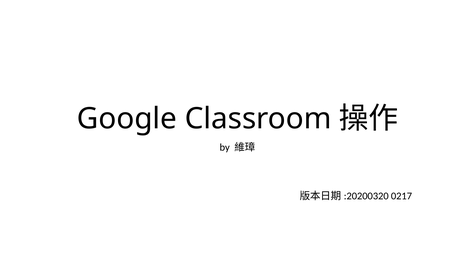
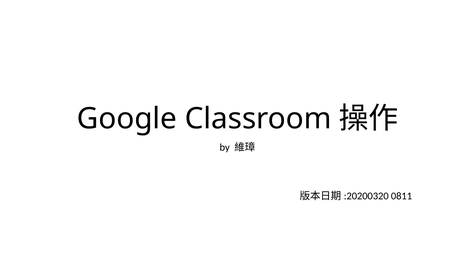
0217: 0217 -> 0811 (401, 196)
